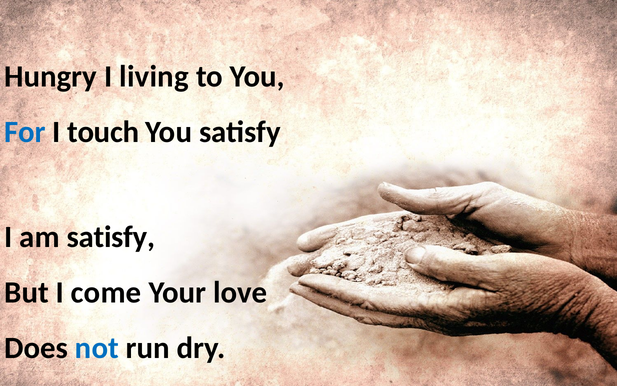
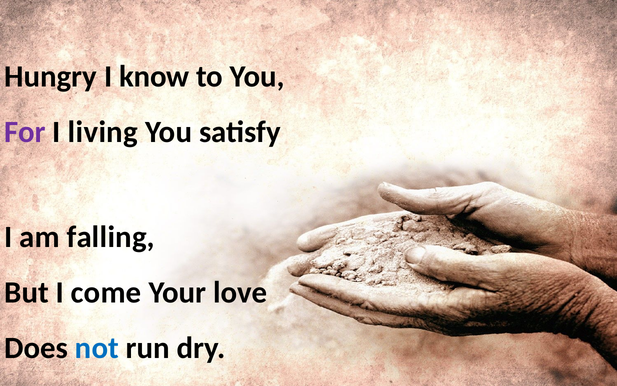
living: living -> know (154, 76)
For colour: blue -> purple (25, 132)
touch: touch -> living (103, 132)
am satisfy: satisfy -> falling (111, 237)
